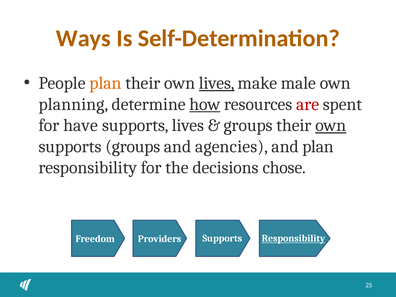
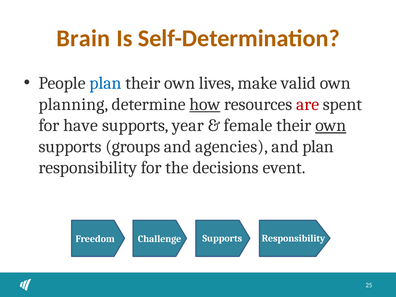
Ways: Ways -> Brain (83, 38)
plan colour: orange -> blue (105, 83)
lives underline: present -> none (217, 83)
male: male -> valid (298, 83)
supports lives: lives -> year (188, 125)
groups: groups -> female (248, 125)
chose: chose -> event (284, 168)
Providers: Providers -> Challenge (160, 239)
Responsibility underline: present -> none (293, 238)
